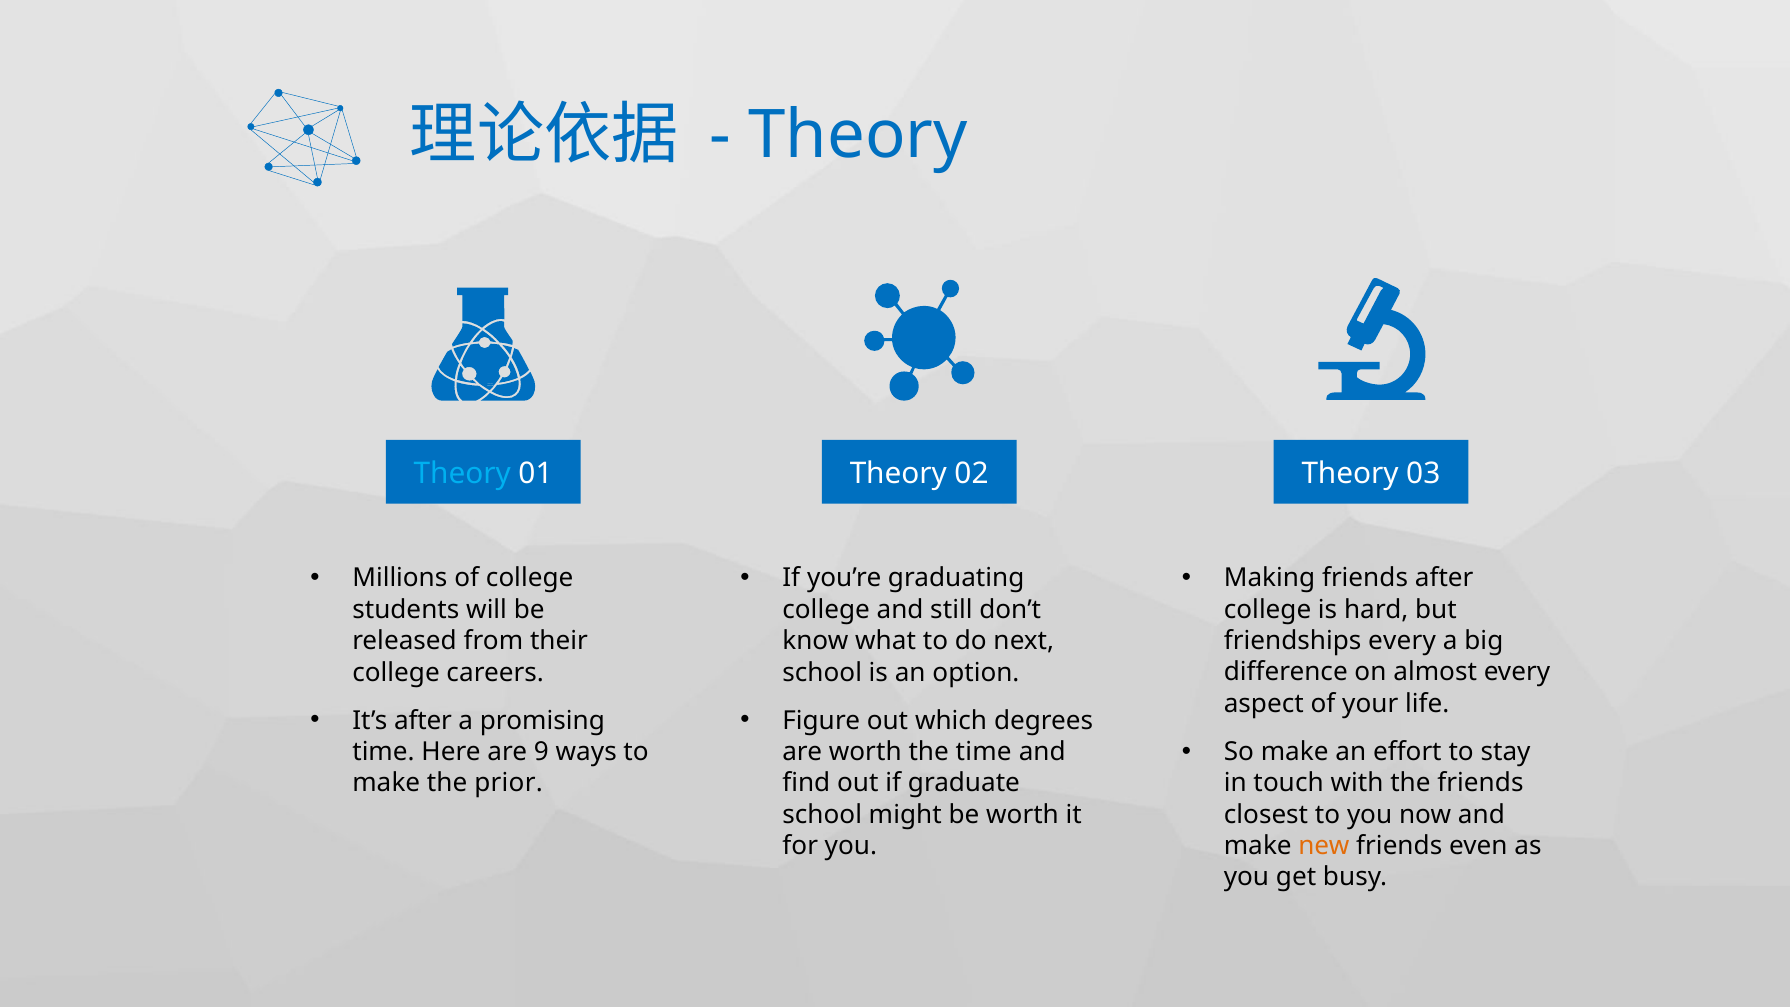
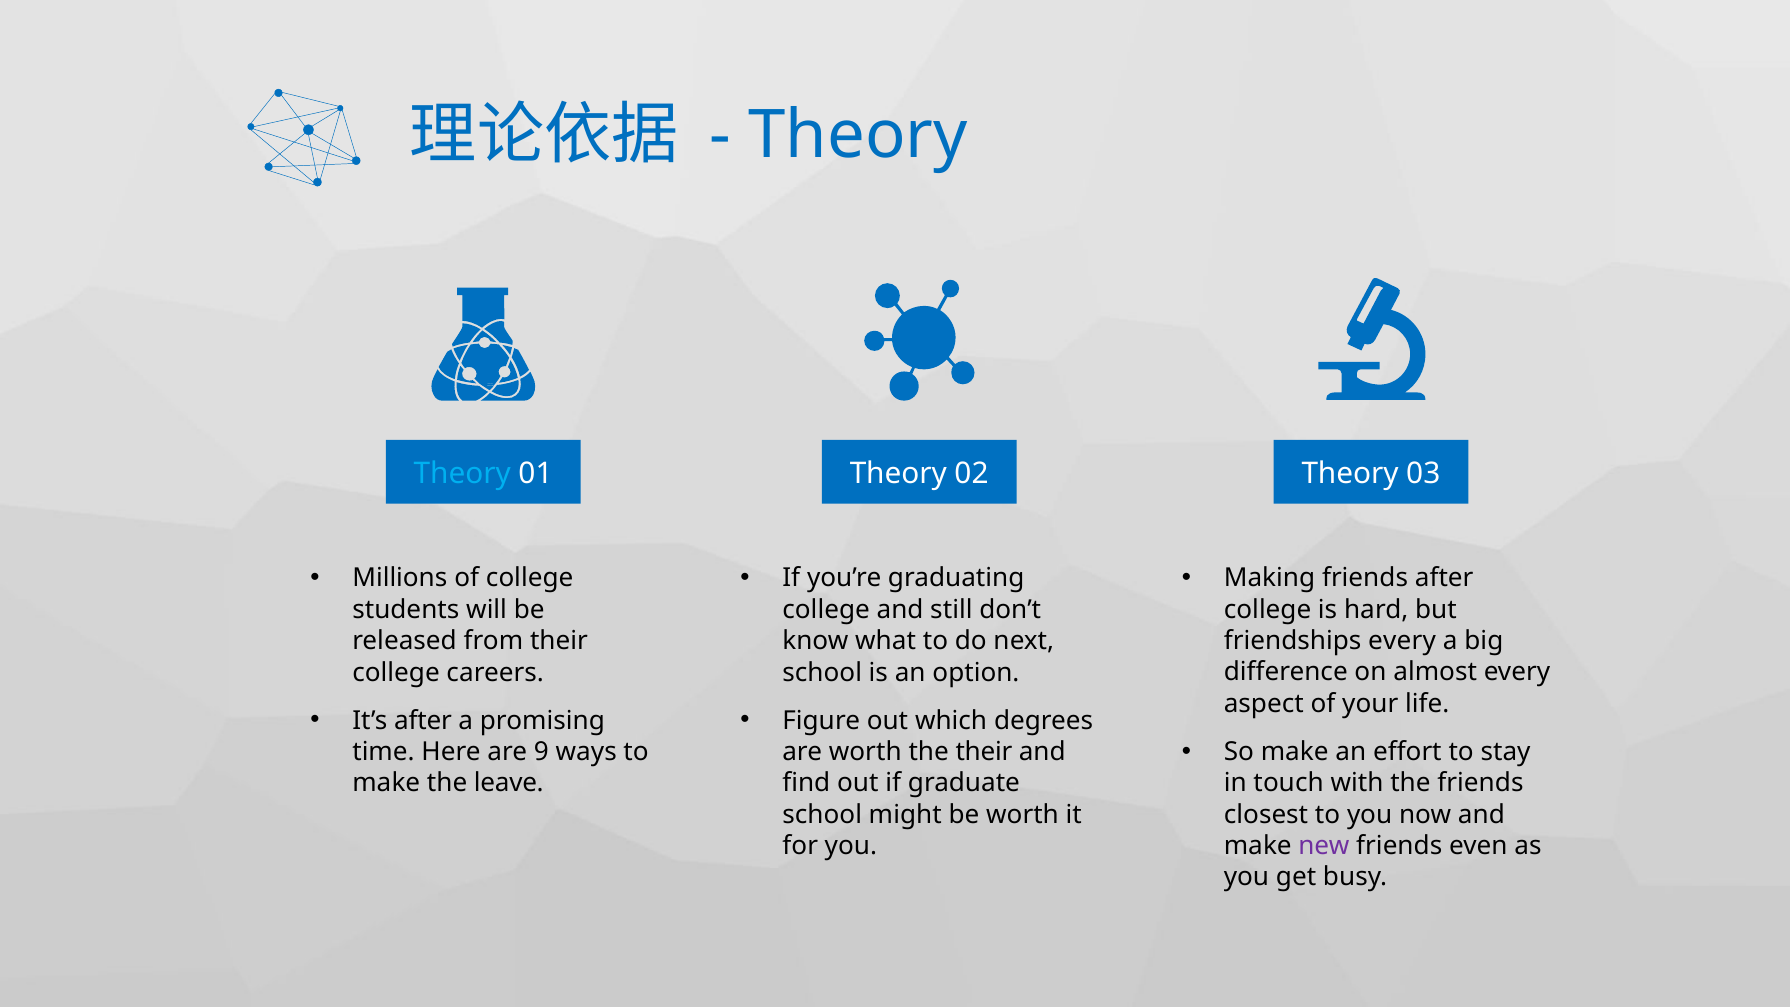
the time: time -> their (984, 752)
prior: prior -> leave (509, 783)
new colour: orange -> purple (1324, 846)
